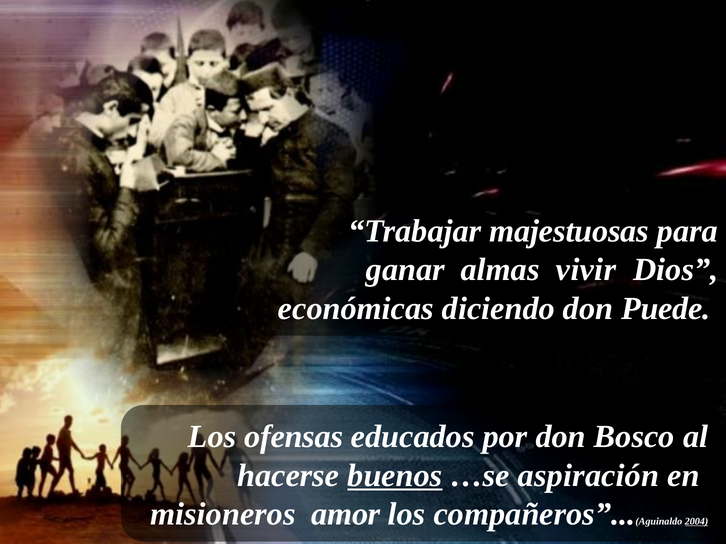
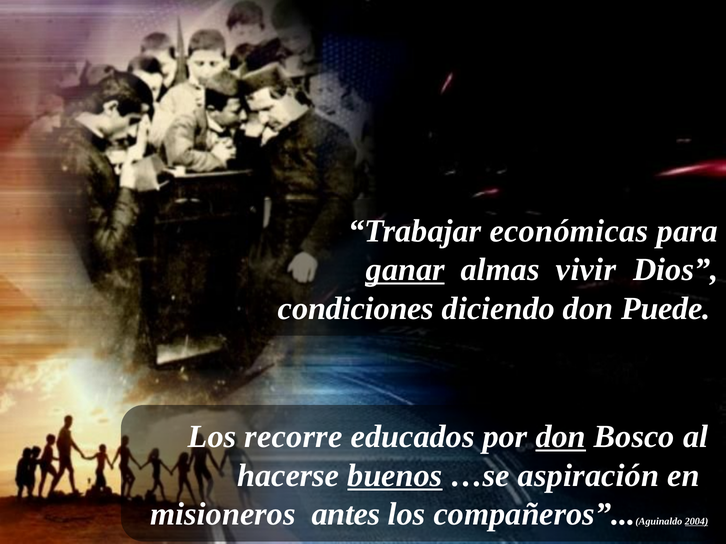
majestuosas: majestuosas -> económicas (569, 231)
ganar underline: none -> present (405, 270)
económicas: económicas -> condiciones (356, 309)
ofensas: ofensas -> recorre (293, 437)
don underline: none -> present (561, 437)
amor: amor -> antes (346, 515)
